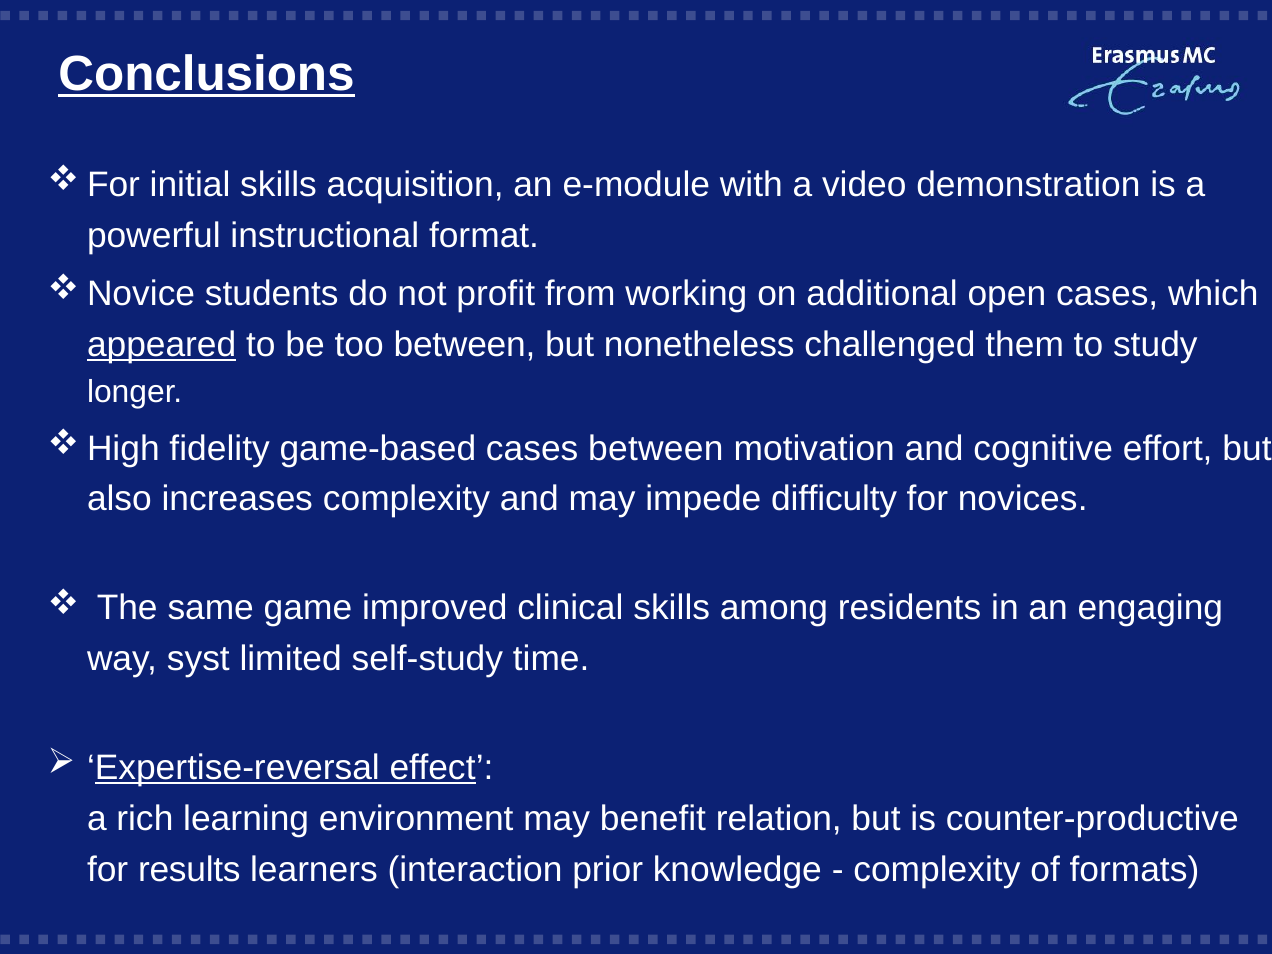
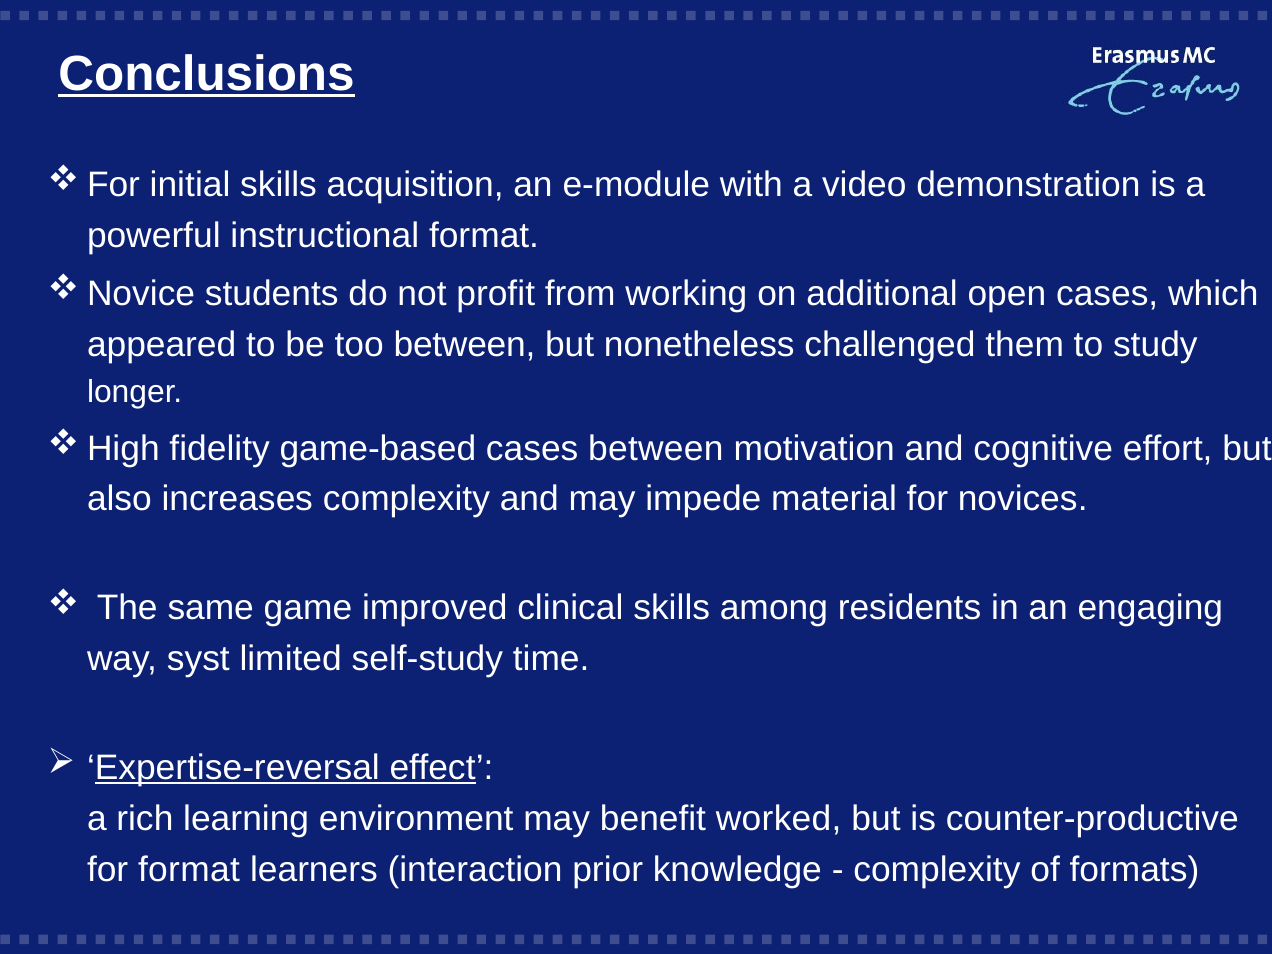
appeared underline: present -> none (162, 345)
difficulty: difficulty -> material (834, 499)
relation: relation -> worked (779, 819)
for results: results -> format (189, 870)
